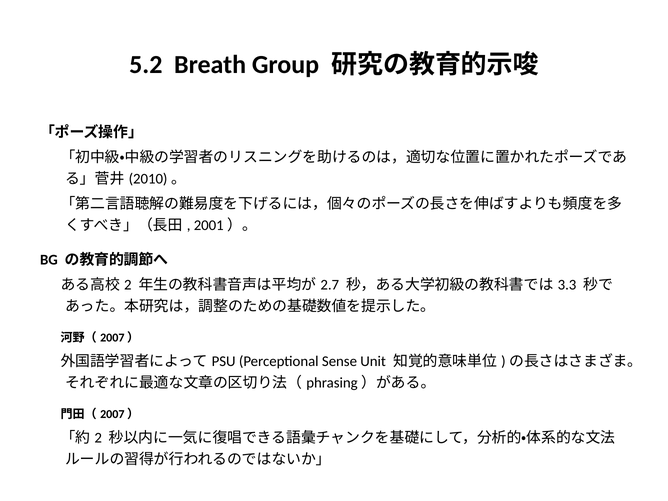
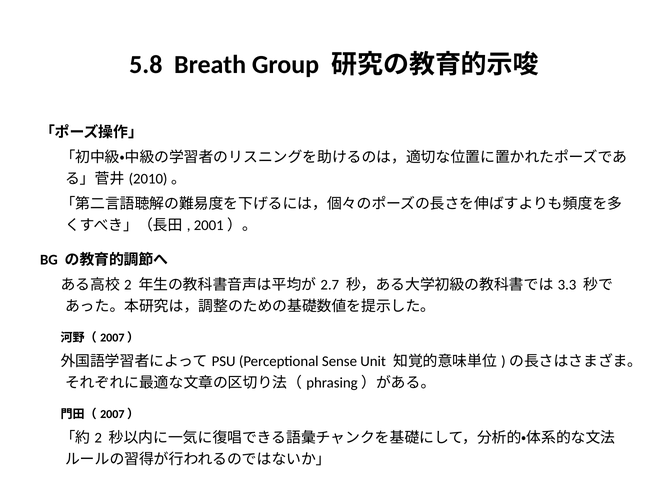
5.2: 5.2 -> 5.8 (146, 65)
